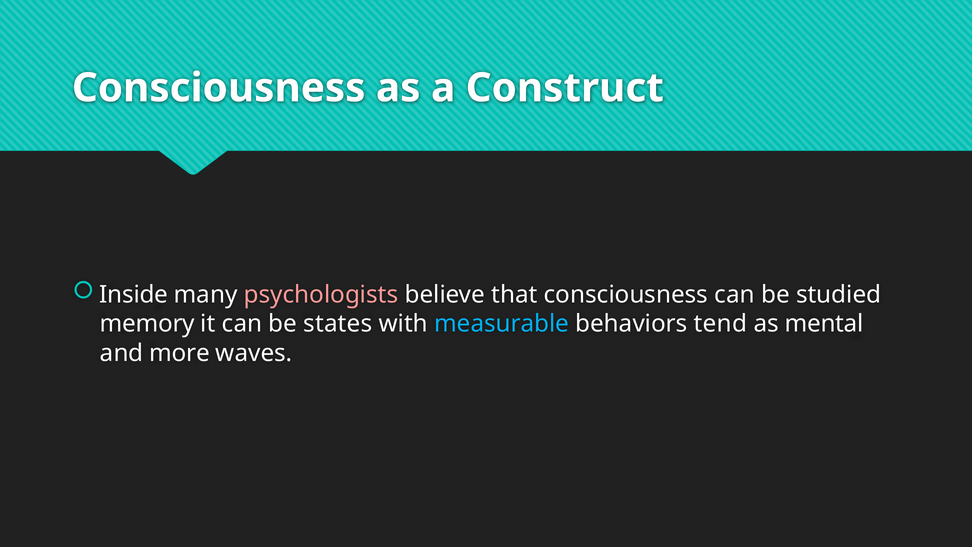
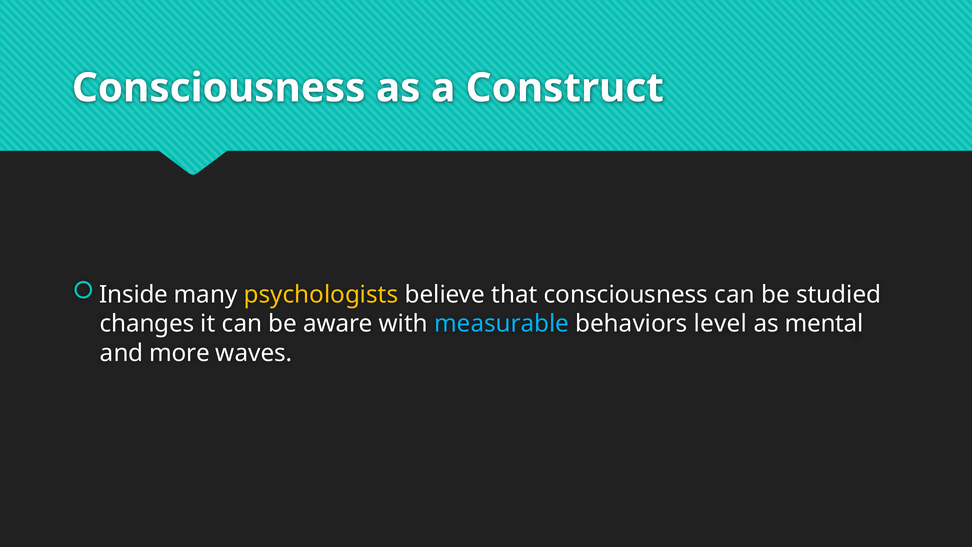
psychologists colour: pink -> yellow (321, 295)
memory: memory -> changes (147, 324)
states: states -> aware (338, 324)
tend: tend -> level (720, 324)
